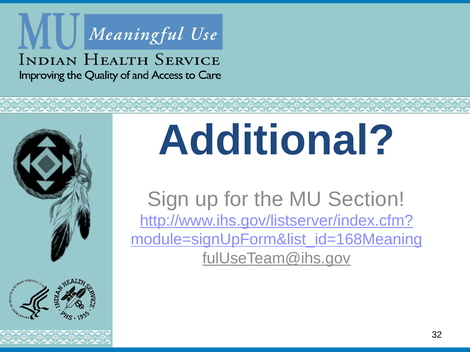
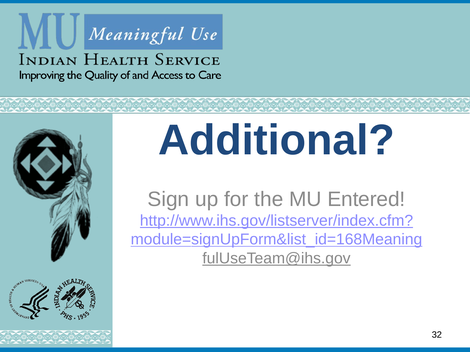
Section: Section -> Entered (366, 199)
